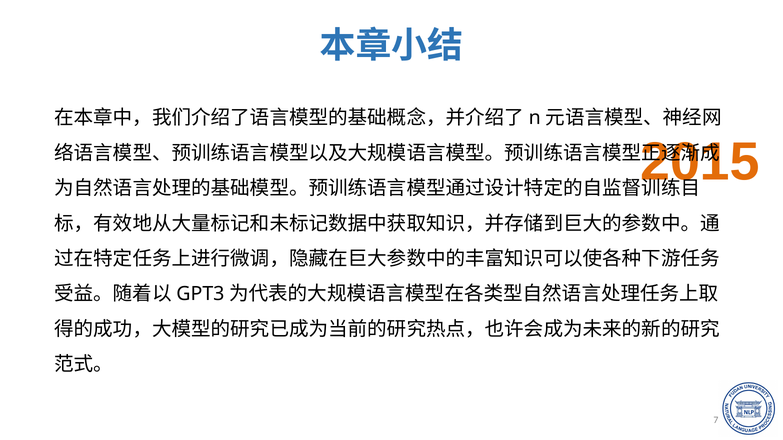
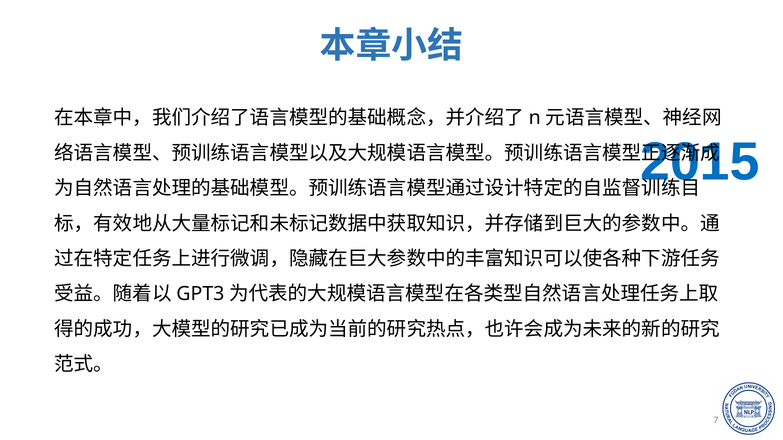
2015 colour: orange -> blue (700, 162)
